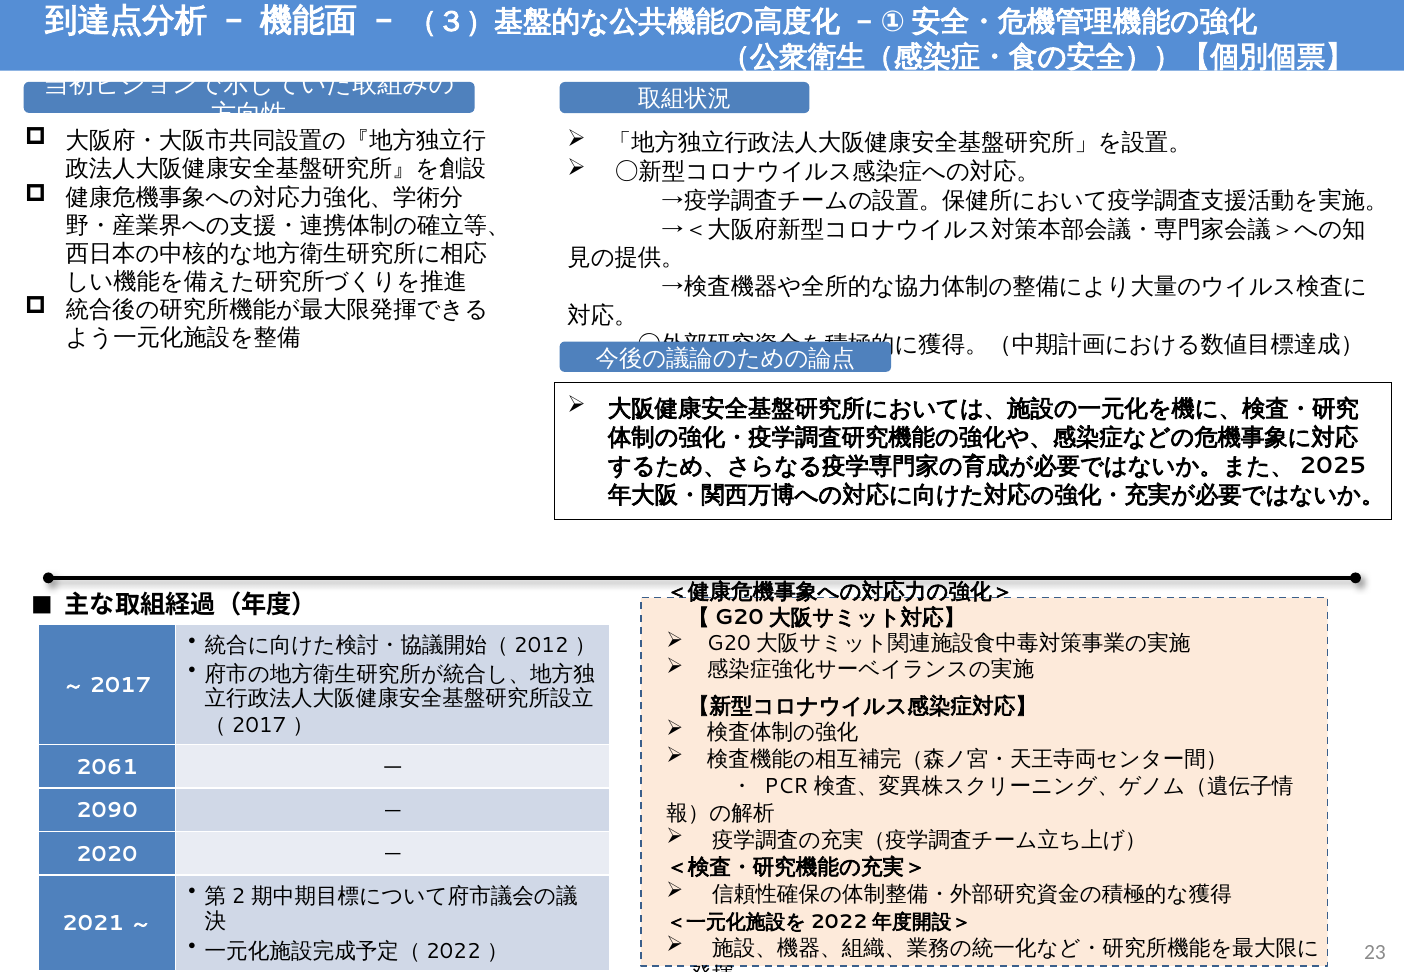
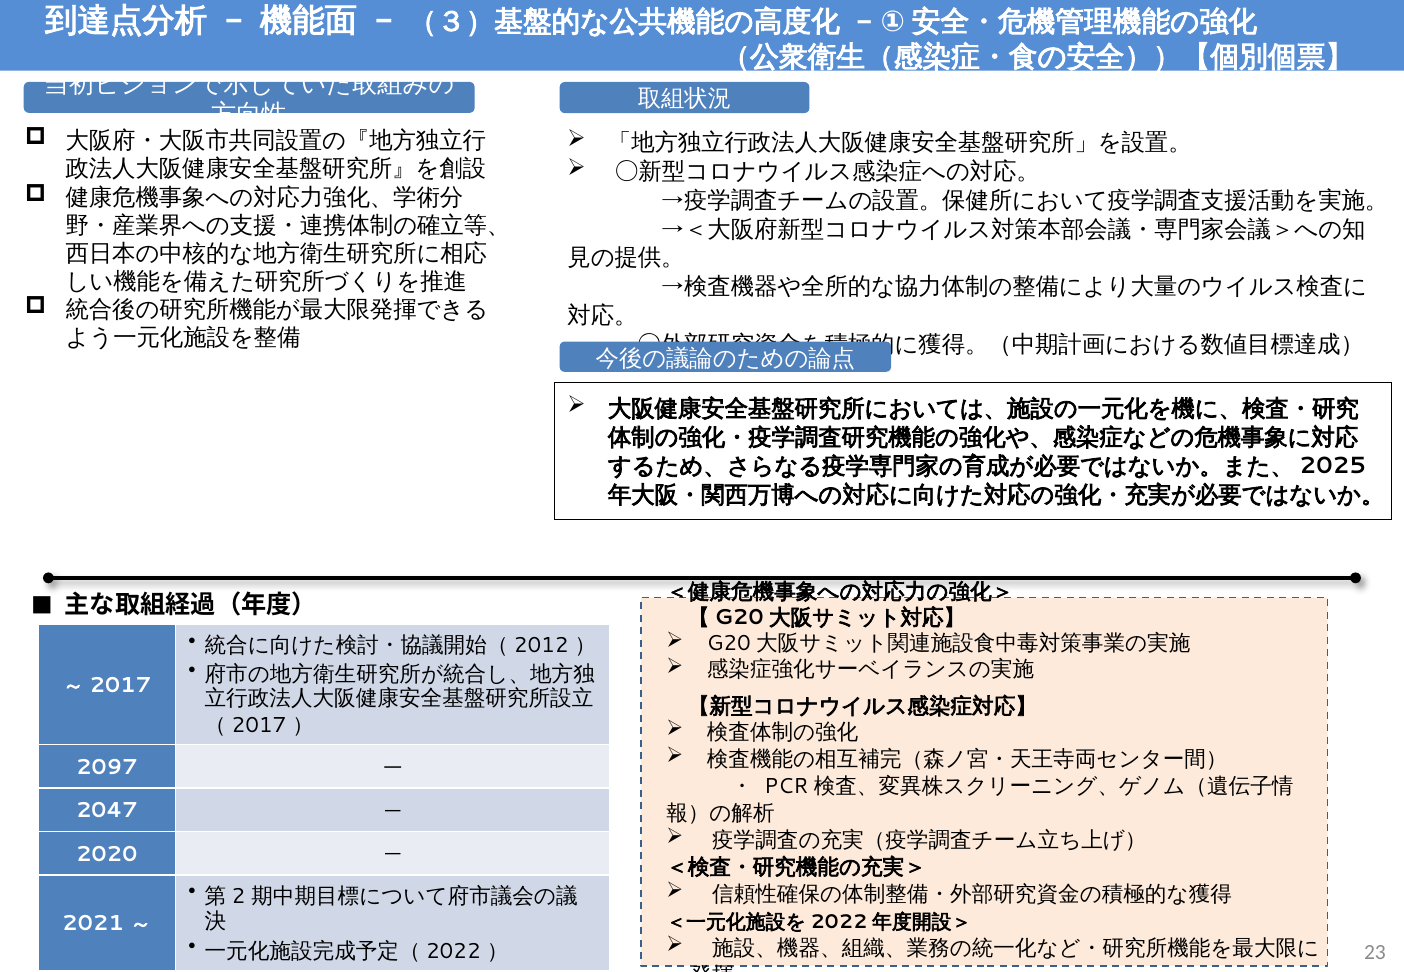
2061: 2061 -> 2097 (107, 767)
2090: 2090 -> 2047 (107, 811)
